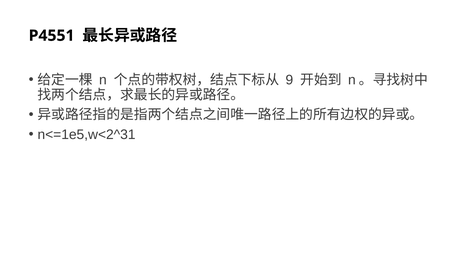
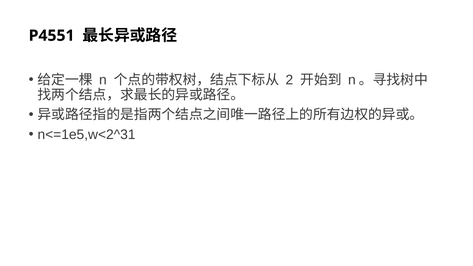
9: 9 -> 2 (289, 80)
